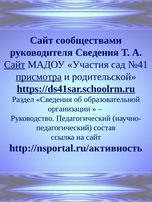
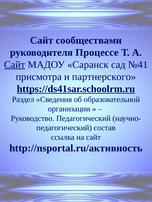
руководителя Сведения: Сведения -> Процессе (97, 53)
Участия: Участия -> Саранск (88, 65)
присмотра underline: present -> none (39, 77)
родительской: родительской -> партнерского (104, 77)
